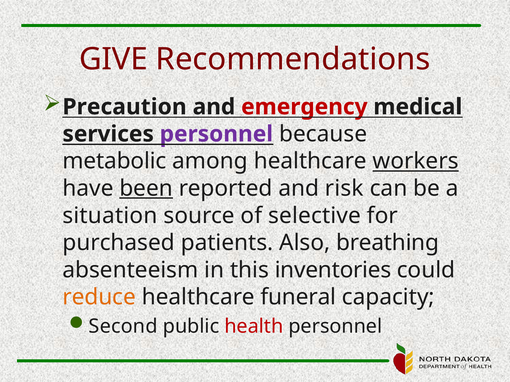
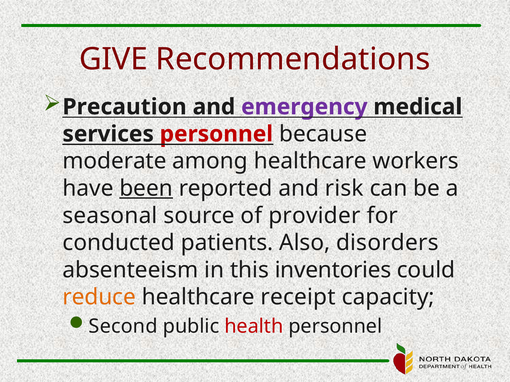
emergency colour: red -> purple (304, 107)
personnel colour: purple -> red (216, 134)
metabolic: metabolic -> moderate (114, 161)
workers underline: present -> none (416, 161)
situation: situation -> seasonal (110, 216)
selective: selective -> provider (314, 216)
purchased: purchased -> conducted (119, 243)
breathing: breathing -> disorders (387, 243)
funeral: funeral -> receipt (298, 297)
